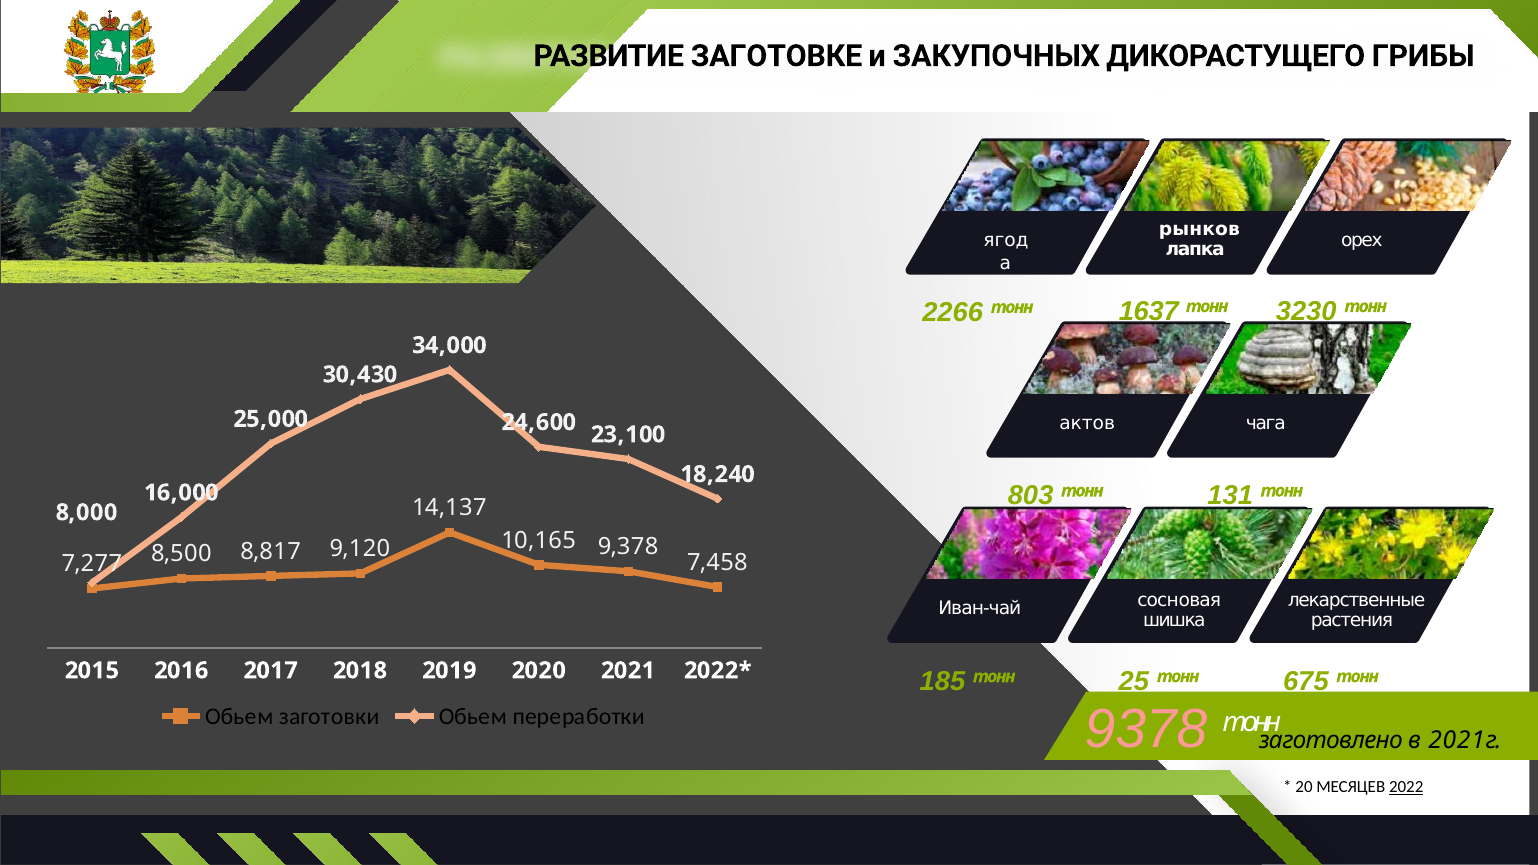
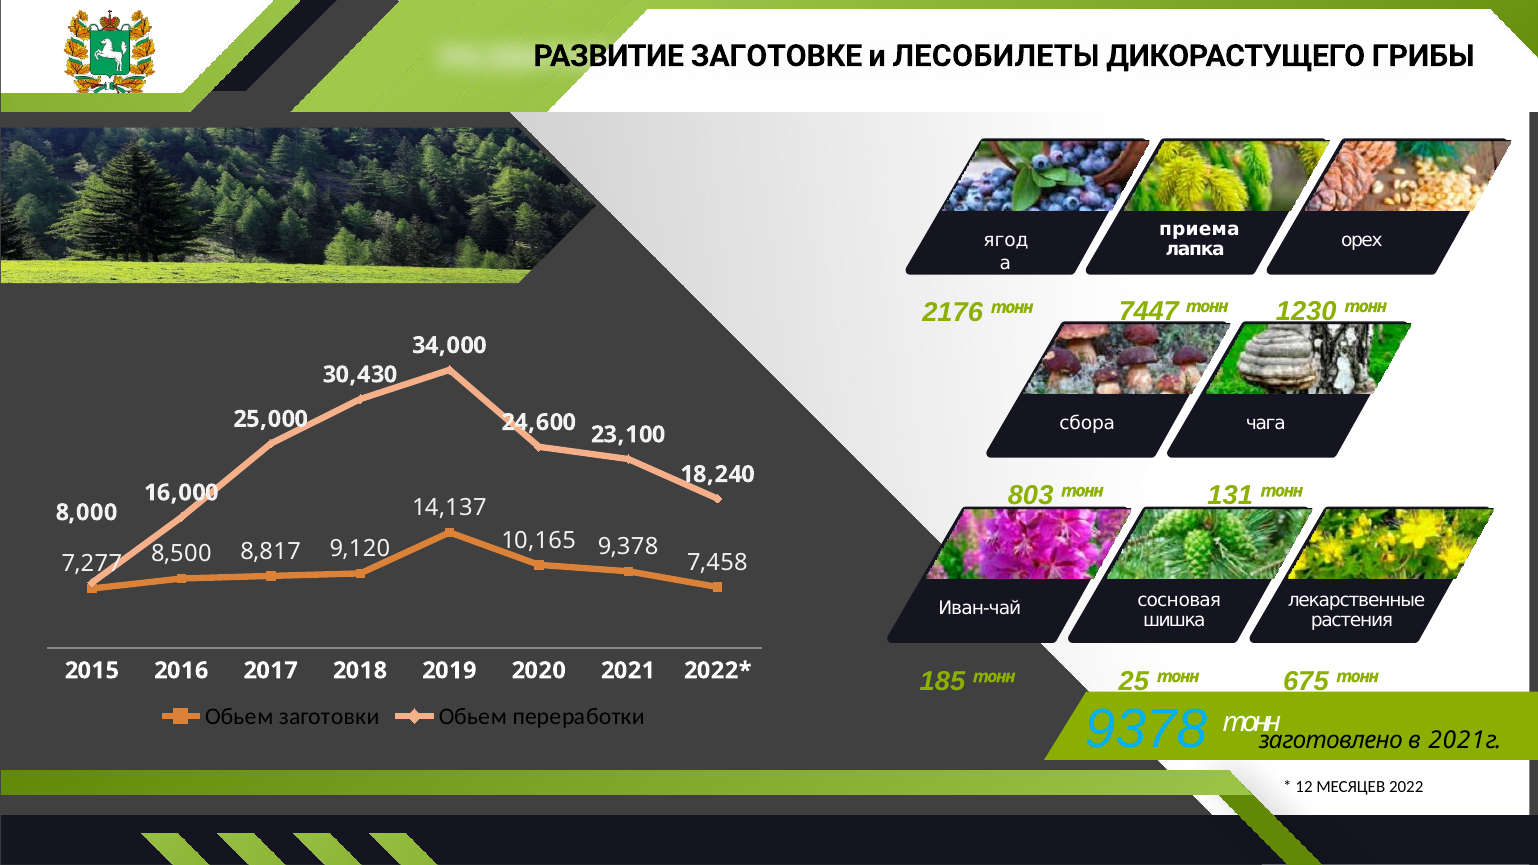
ЗАКУПОЧНЫХ: ЗАКУПОЧНЫХ -> ЛЕСОБИЛЕТЫ (996, 56)
рынков: рынков -> приема (1199, 230)
1637: 1637 -> 7447 (1149, 312)
3230: 3230 -> 1230 (1306, 312)
2266: 2266 -> 2176 (953, 313)
актов: актов -> сбора (1087, 424)
9378 colour: pink -> light blue (1146, 730)
20: 20 -> 12 (1304, 788)
2022 underline: present -> none (1406, 788)
